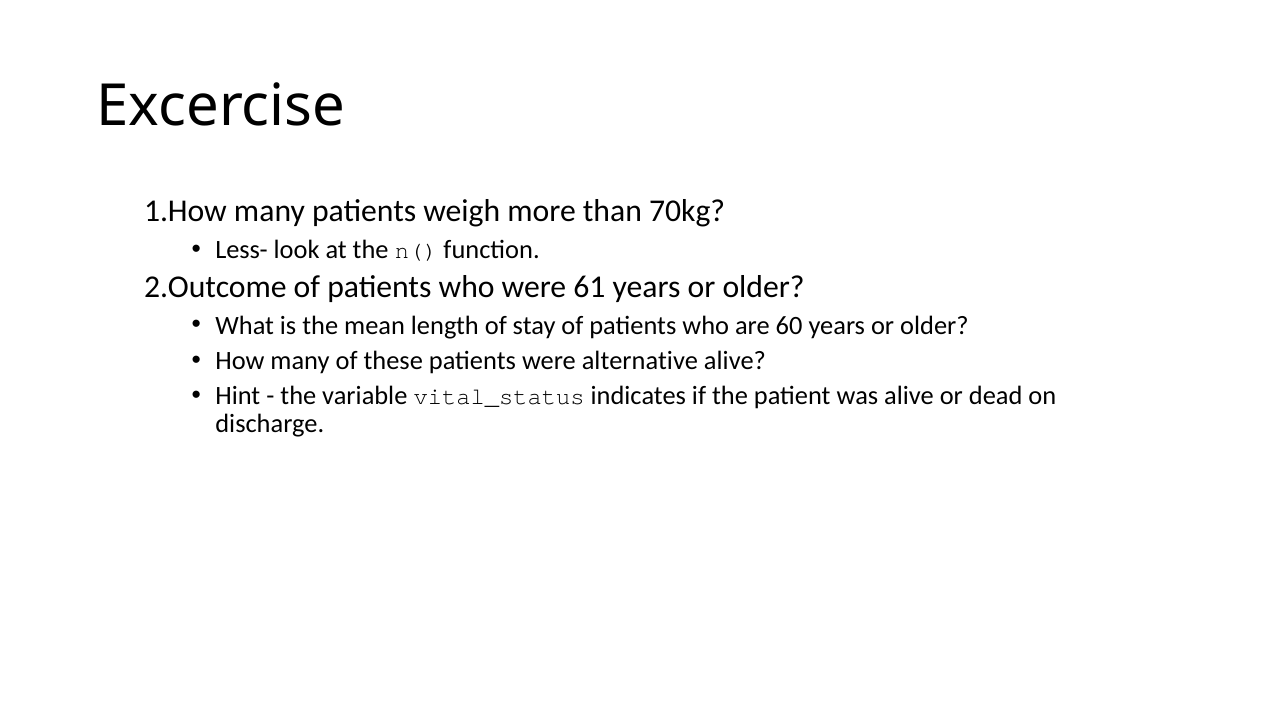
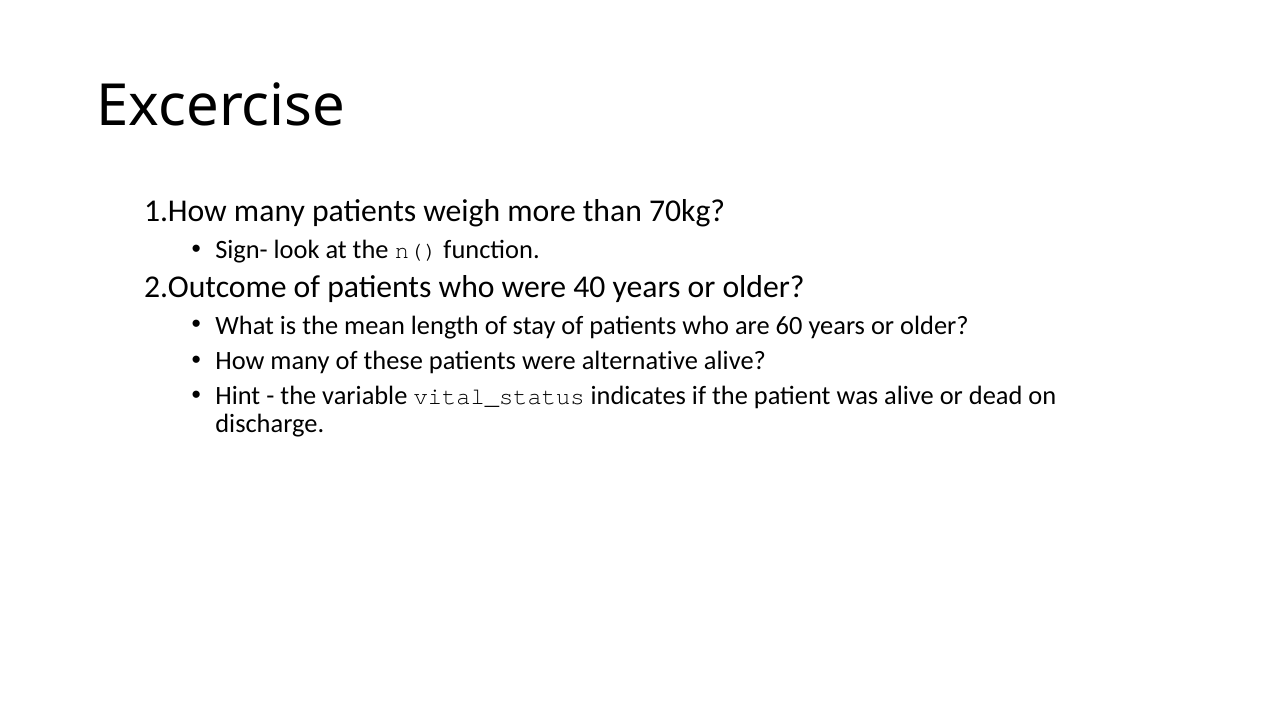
Less-: Less- -> Sign- (242, 249)
61: 61 -> 40 (589, 287)
